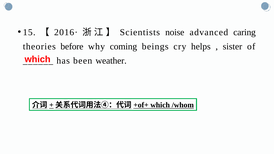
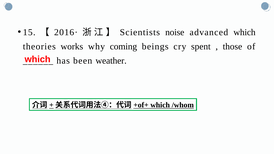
advanced caring: caring -> which (245, 32)
before: before -> works (72, 46)
helps: helps -> spent (201, 46)
sister: sister -> those (232, 46)
